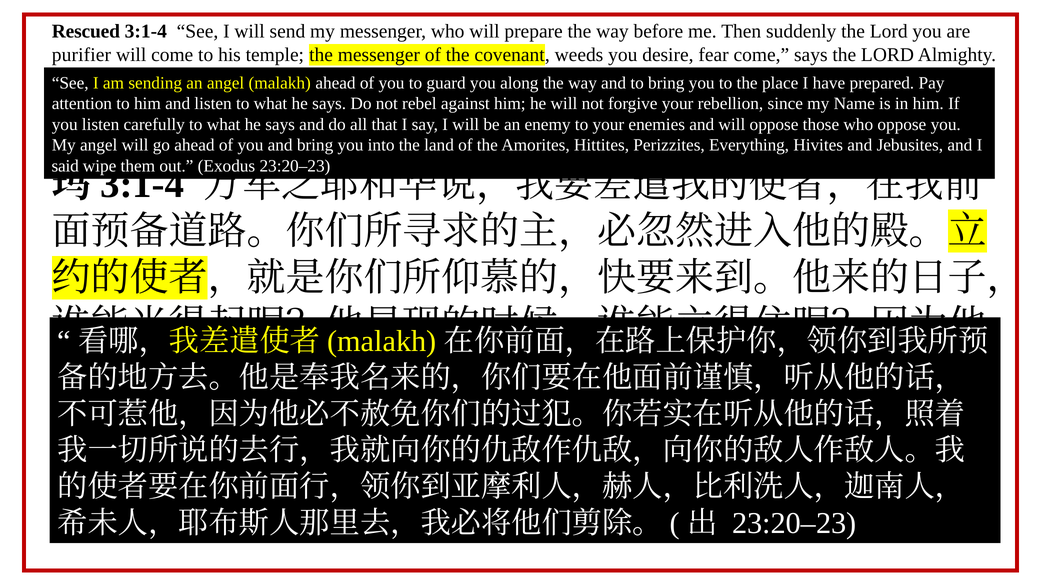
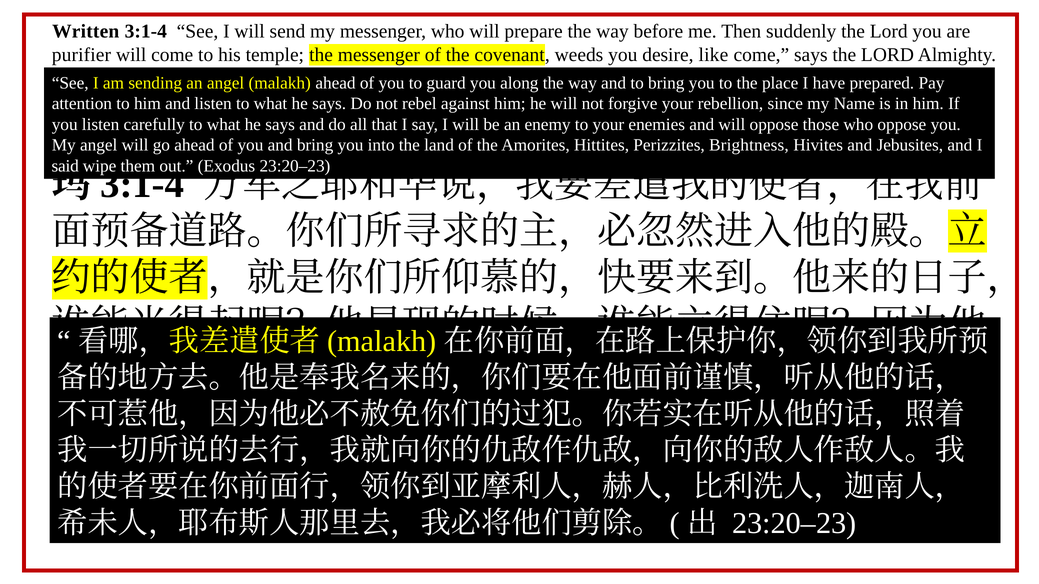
Rescued: Rescued -> Written (86, 31)
desire fear: fear -> like (713, 55)
Everything: Everything -> Brightness (749, 145)
